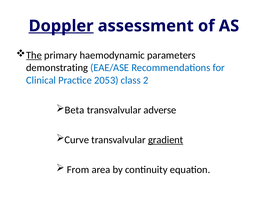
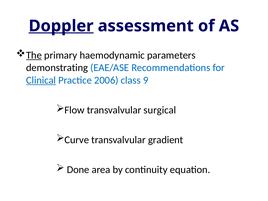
Clinical underline: none -> present (41, 80)
2053: 2053 -> 2006 (106, 80)
2: 2 -> 9 (146, 80)
Beta: Beta -> Flow (75, 110)
adverse: adverse -> surgical (160, 110)
gradient underline: present -> none (166, 140)
From: From -> Done (78, 170)
